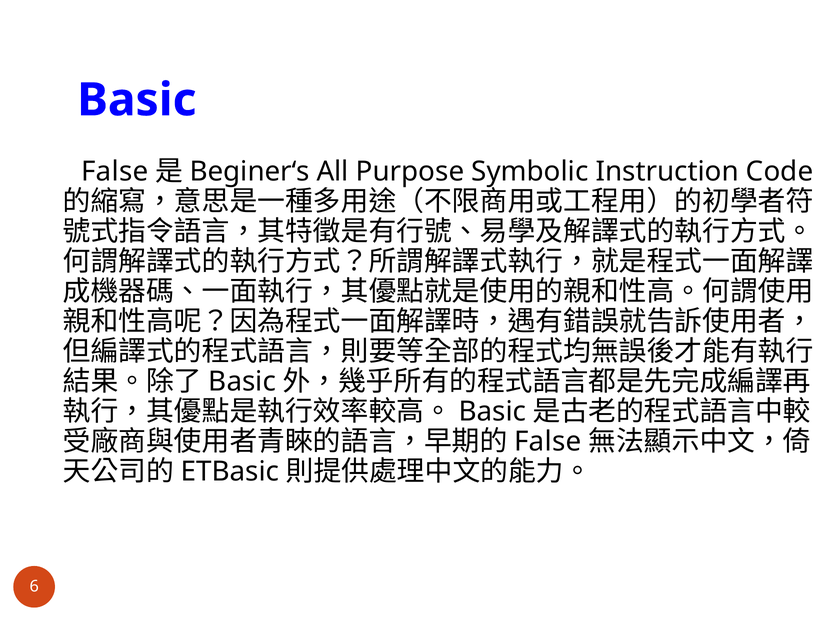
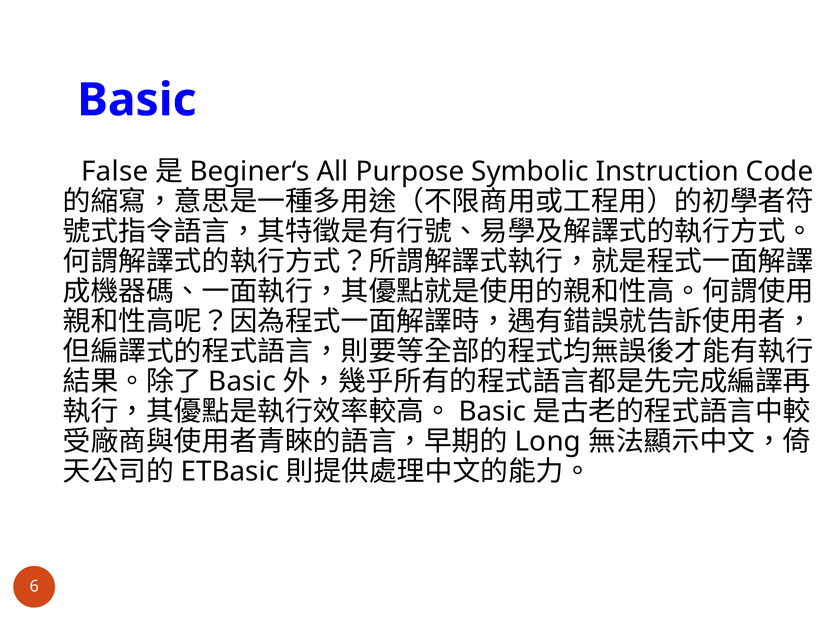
False: False -> Long (548, 442)
